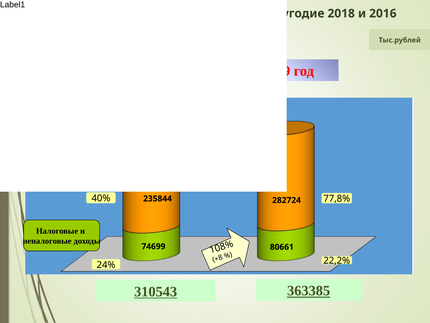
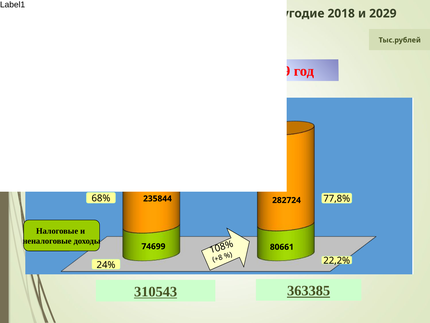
2016: 2016 -> 2029 (383, 13)
40%: 40% -> 68% (101, 198)
